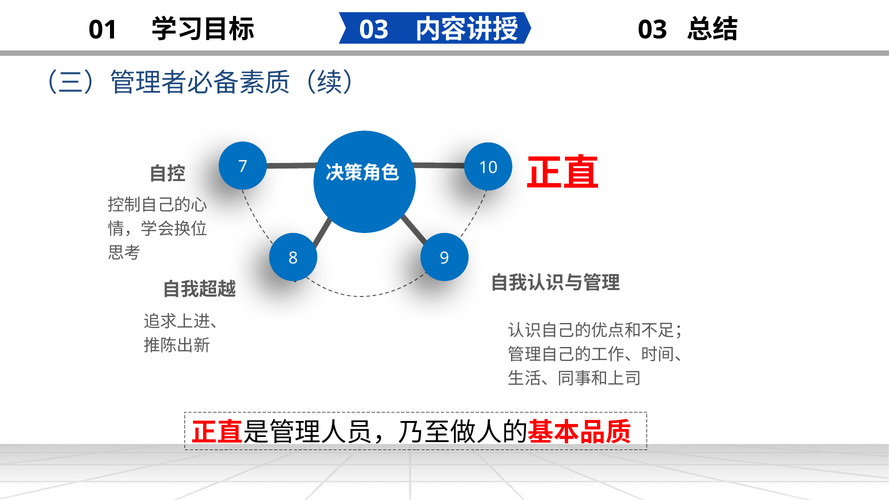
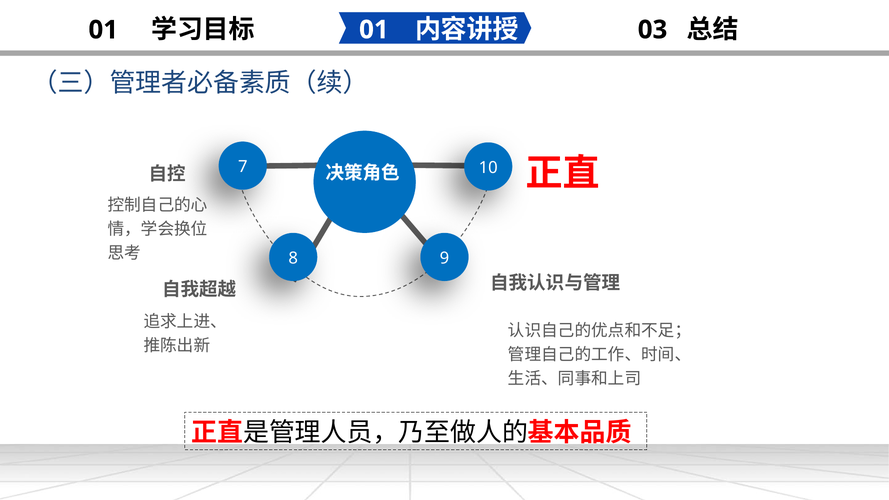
03: 03 -> 01 (374, 30)
